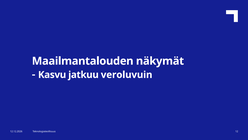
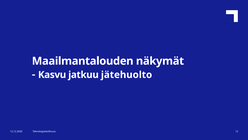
veroluvuin: veroluvuin -> jätehuolto (127, 75)
